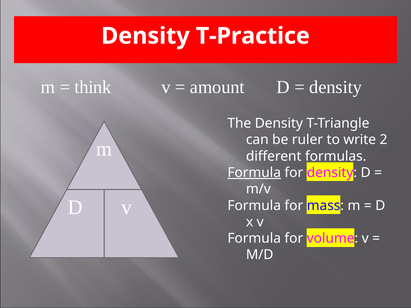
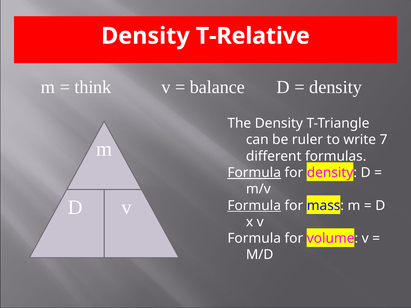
T-Practice: T-Practice -> T-Relative (253, 36)
amount: amount -> balance (217, 87)
2: 2 -> 7 (384, 140)
Formula underline: none -> present (254, 206)
